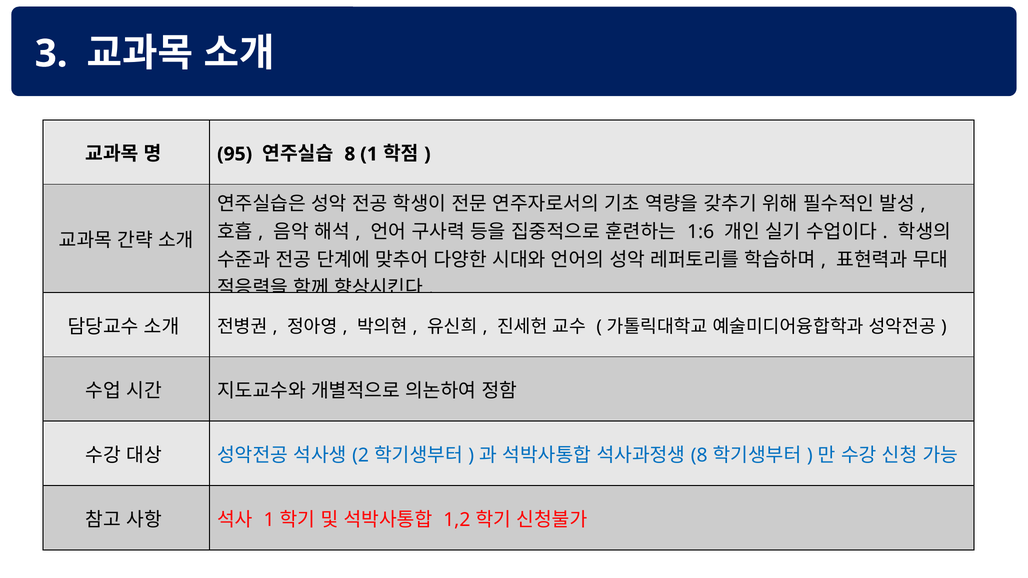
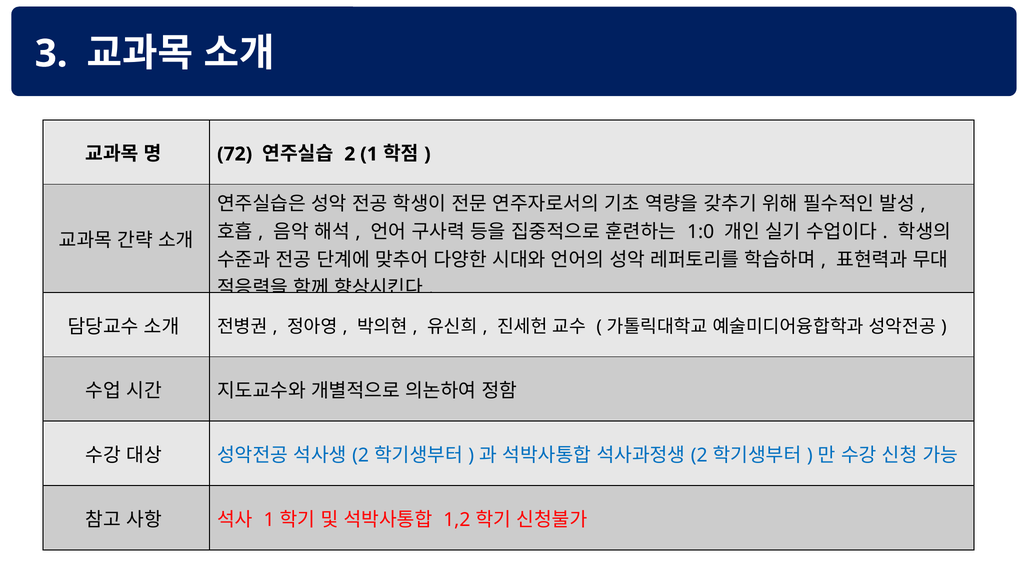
95: 95 -> 72 (235, 154)
8: 8 -> 2 (350, 154)
1:6: 1:6 -> 1:0 (701, 232)
8: 8 -> 2 (699, 456)
